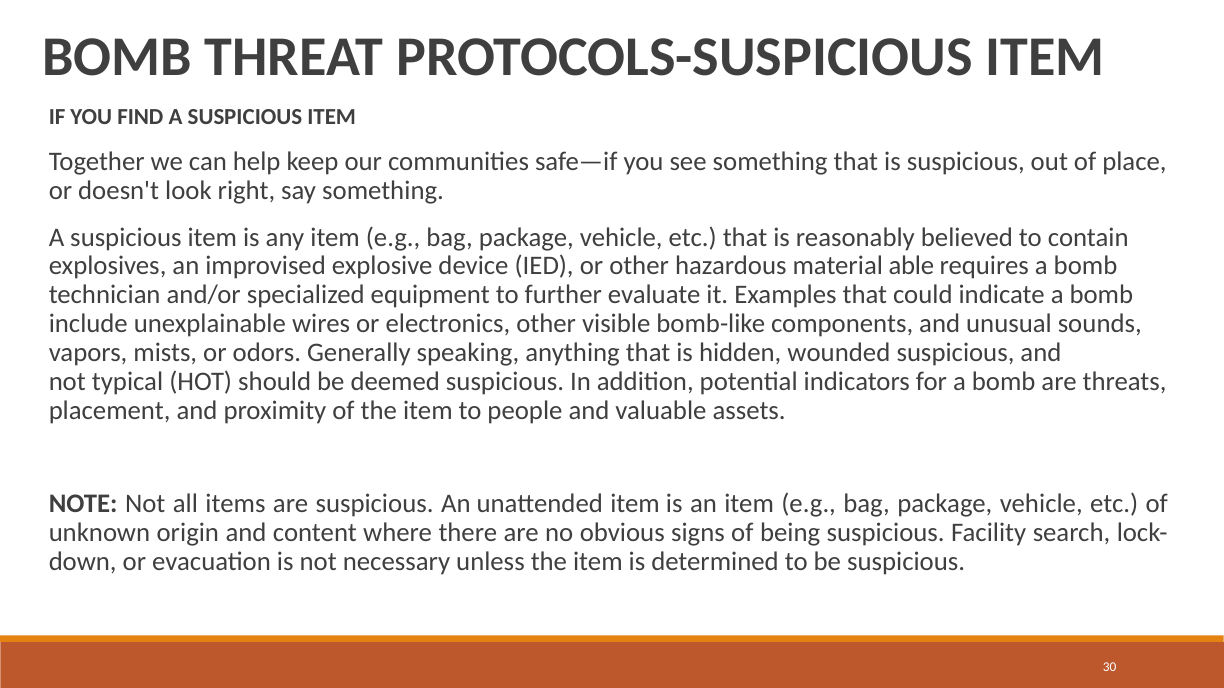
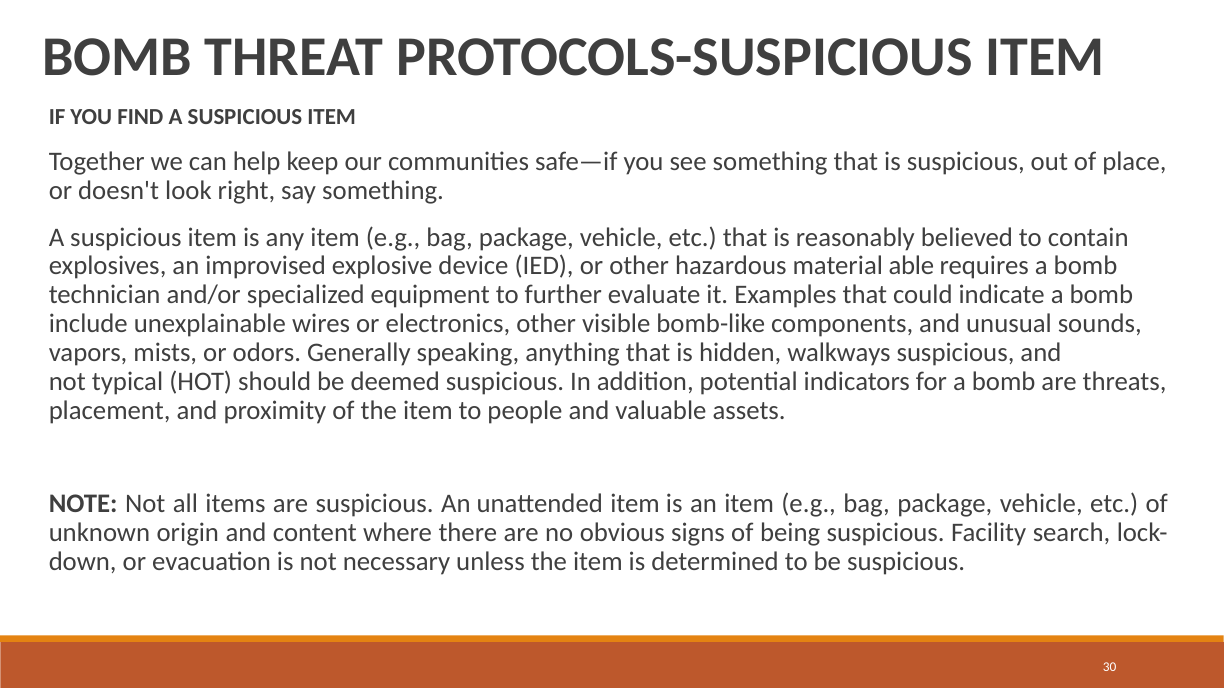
wounded: wounded -> walkways (839, 353)
